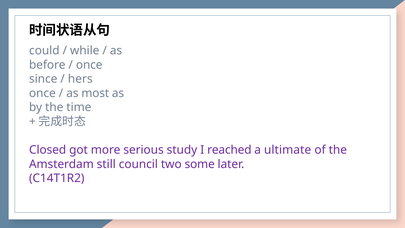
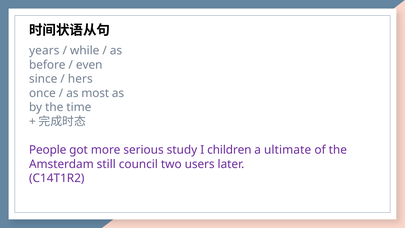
could: could -> years (44, 51)
once: once -> even (89, 65)
Closed: Closed -> People (48, 150)
reached: reached -> children (229, 150)
some: some -> users (200, 164)
